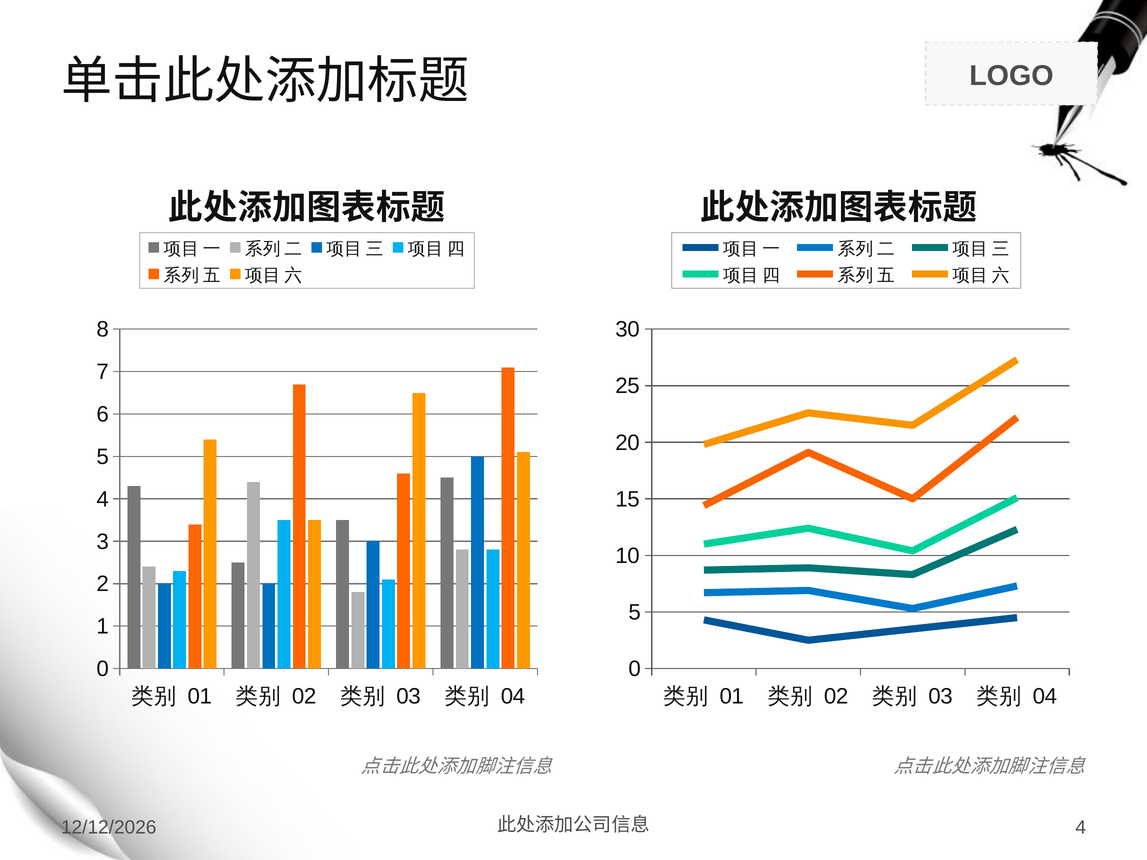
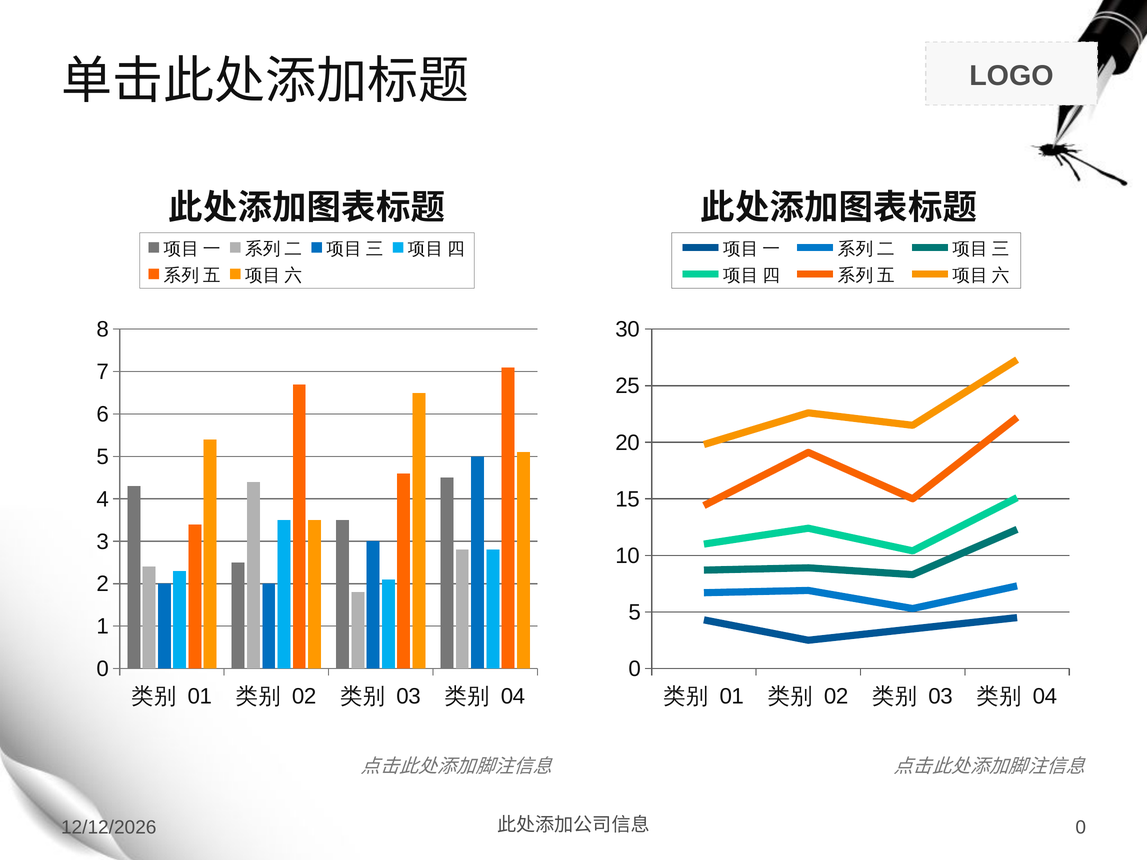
4: 4 -> 0 (1081, 828)
